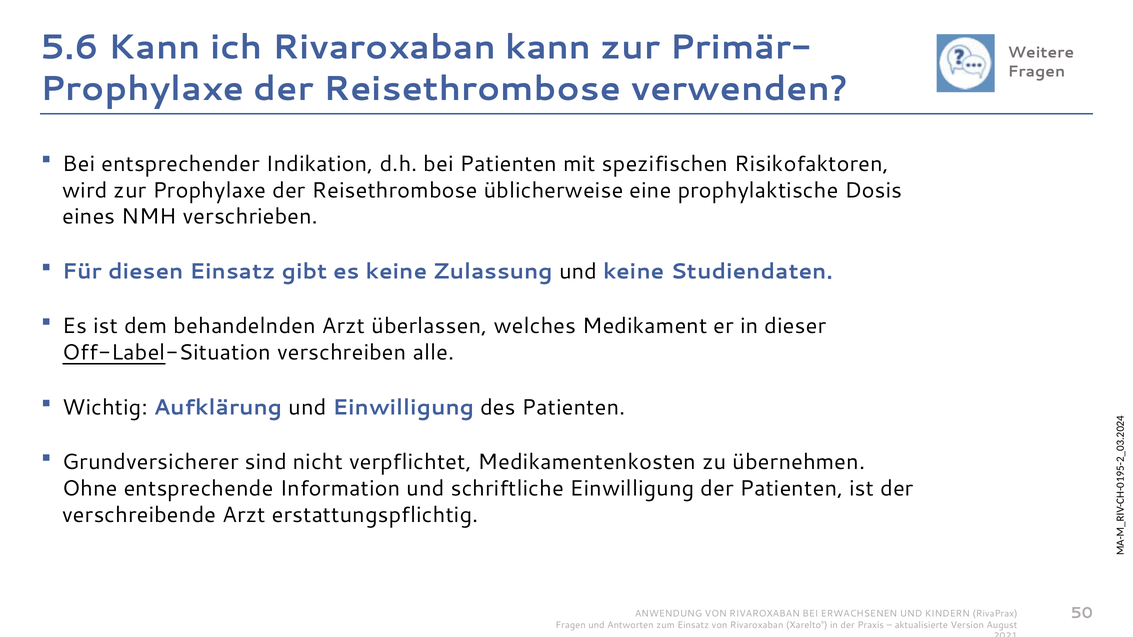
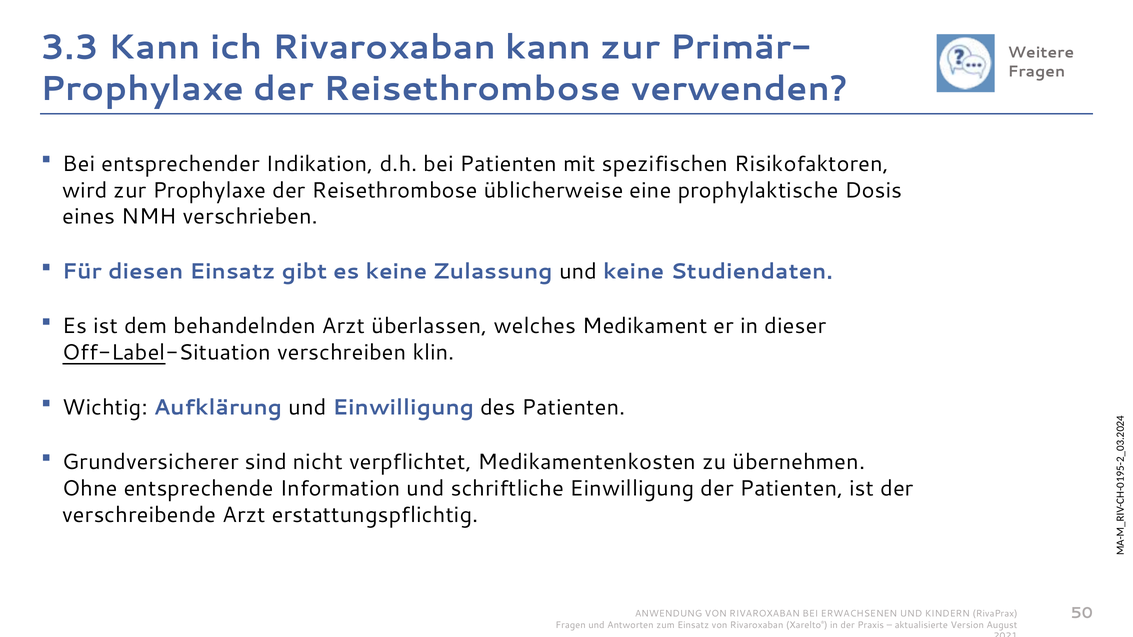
5.6: 5.6 -> 3.3 (70, 47)
alle: alle -> klin (434, 353)
